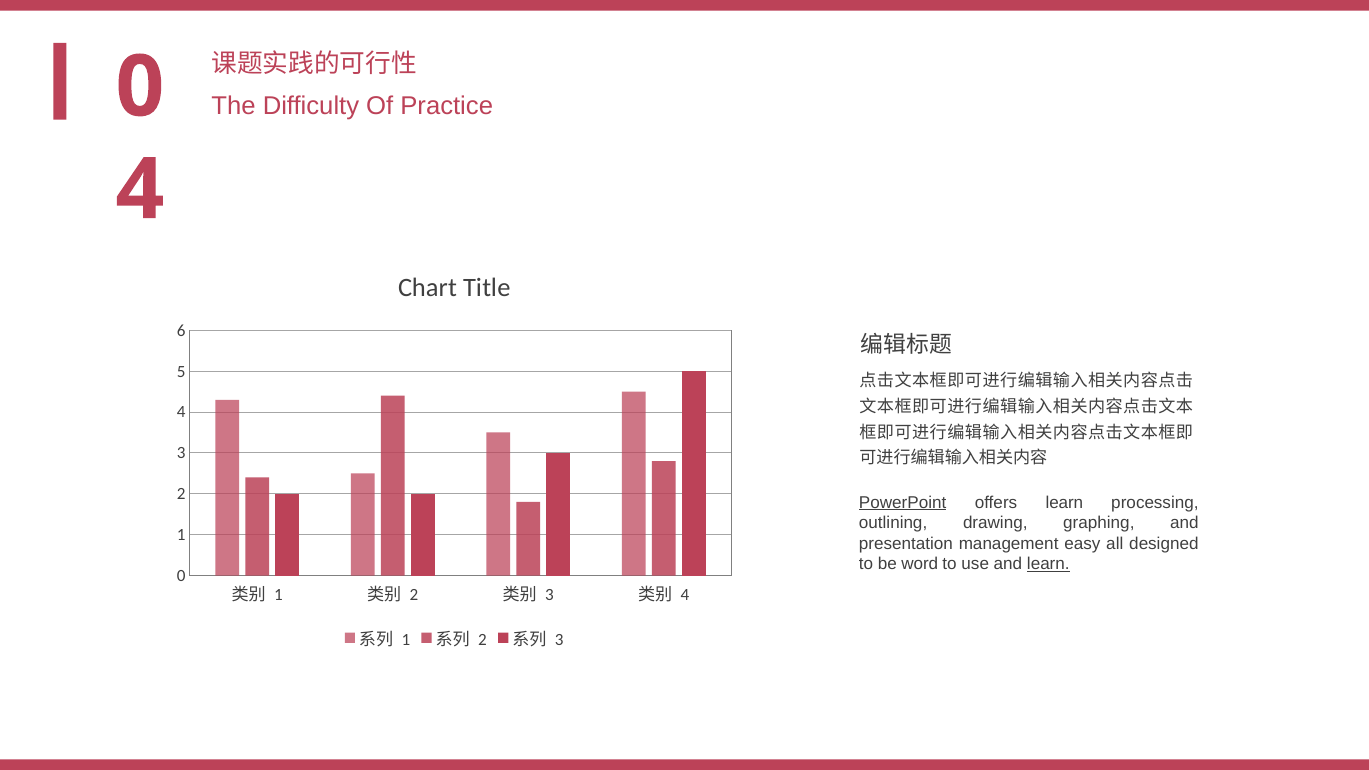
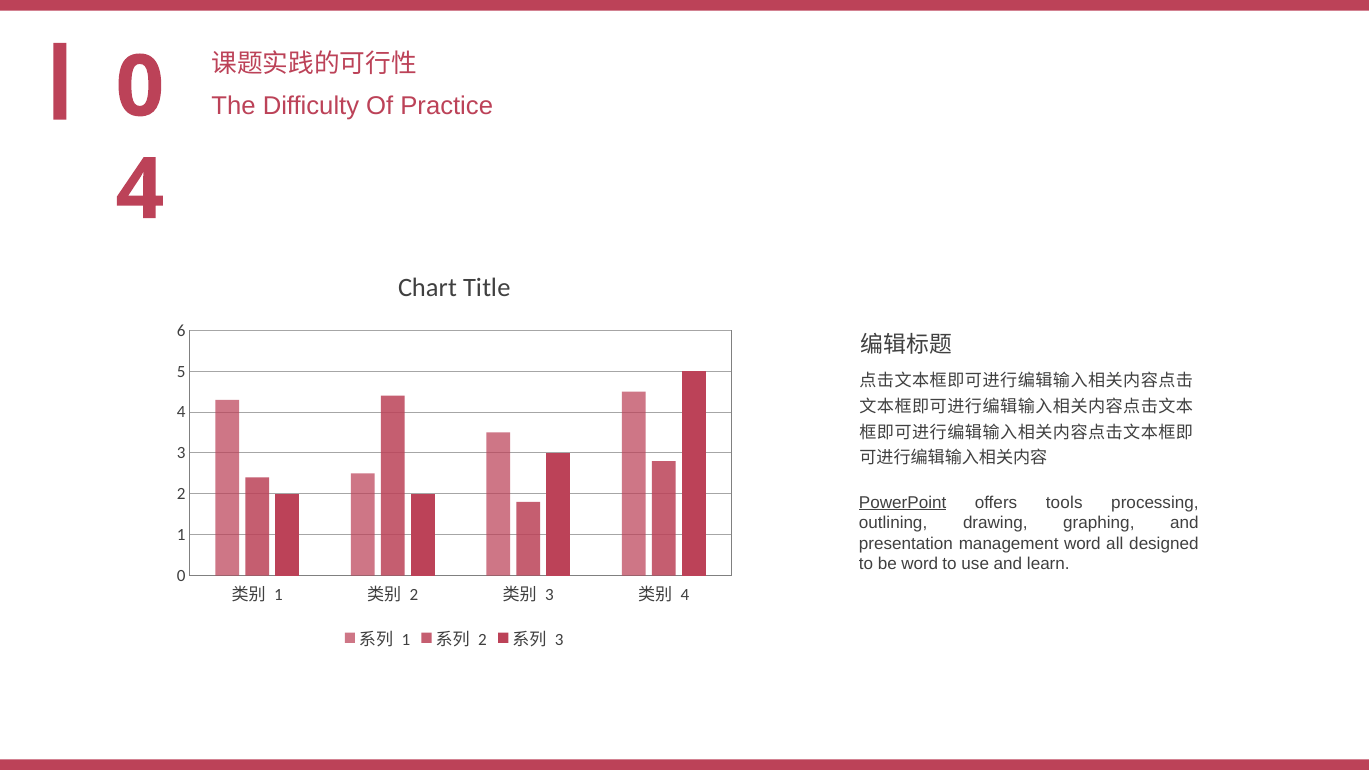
offers learn: learn -> tools (1064, 503)
management easy: easy -> word (1082, 544)
learn underline: present -> none (1048, 564)
